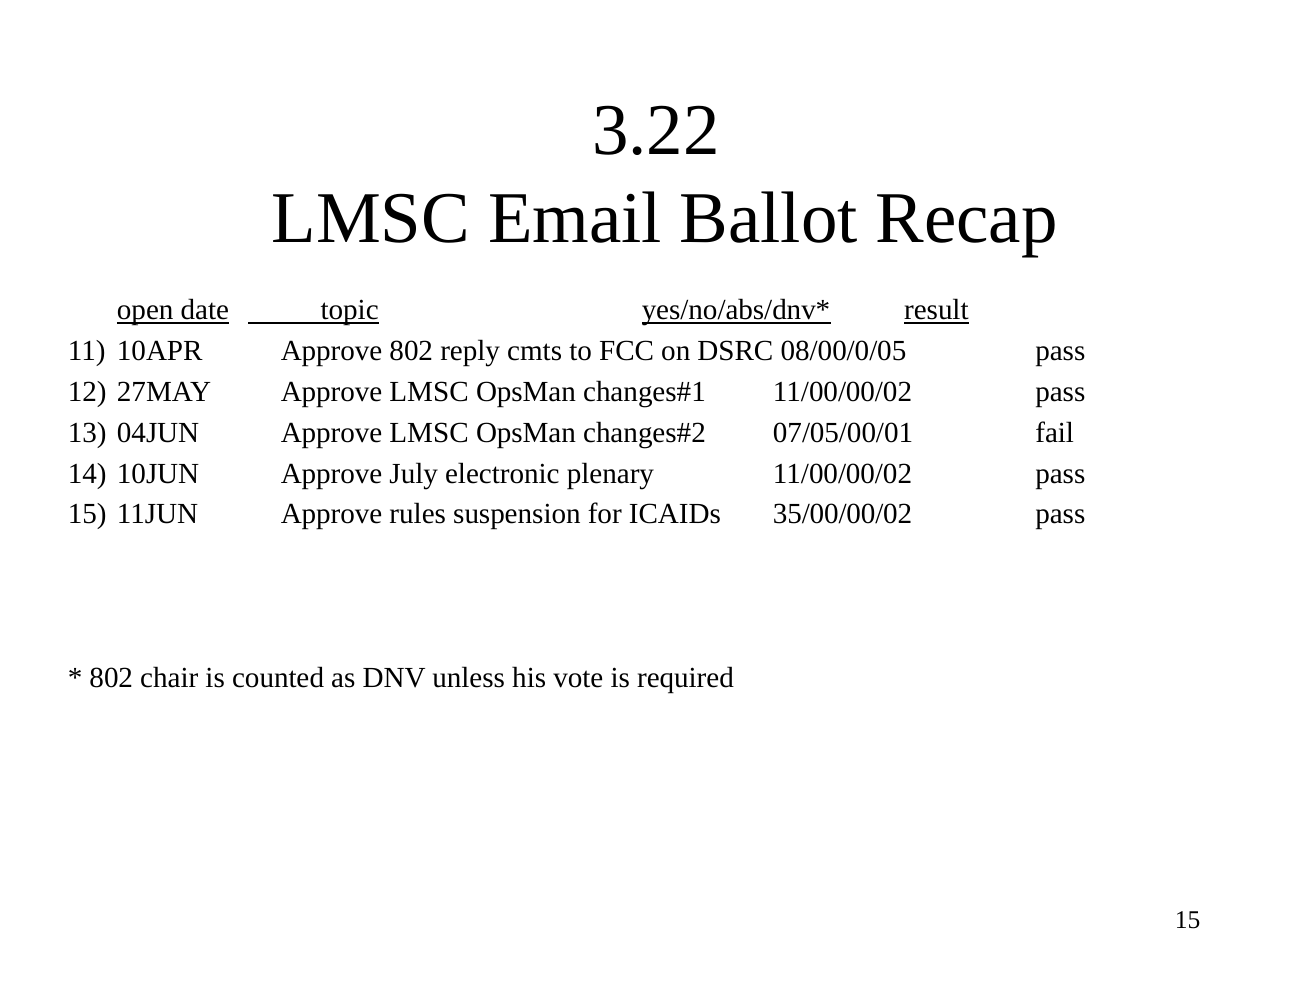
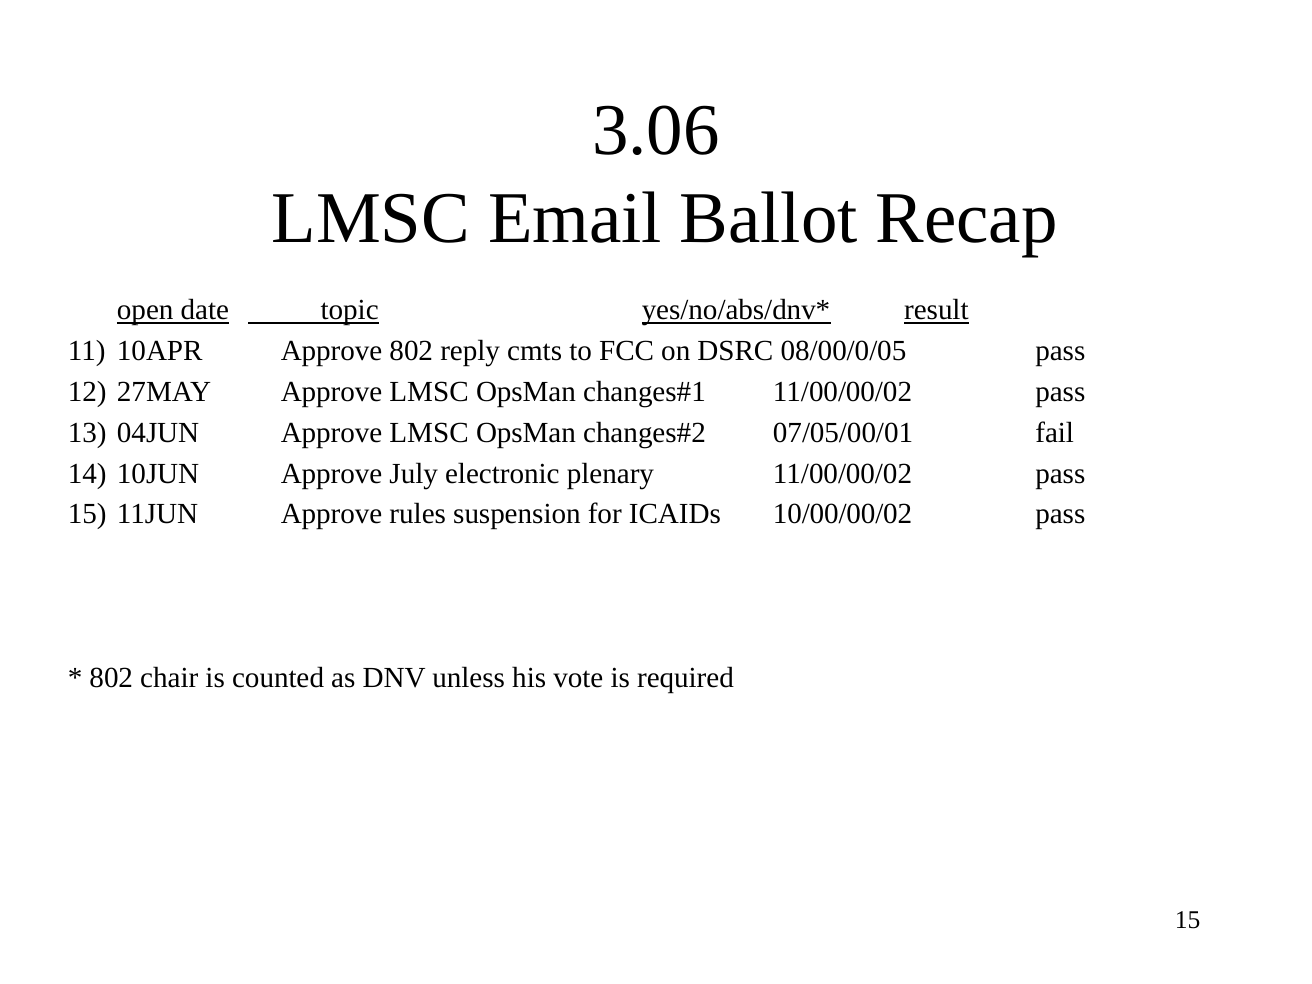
3.22: 3.22 -> 3.06 (656, 131)
35/00/00/02: 35/00/00/02 -> 10/00/00/02 (843, 514)
